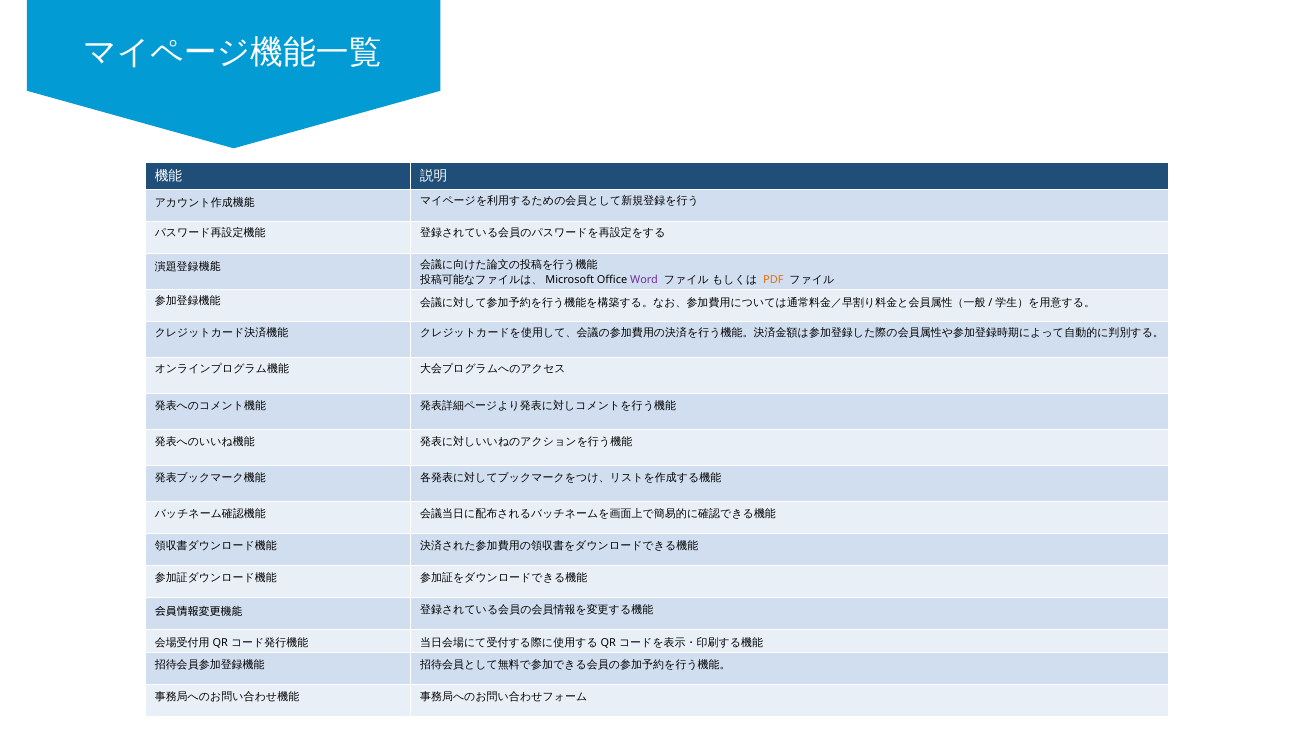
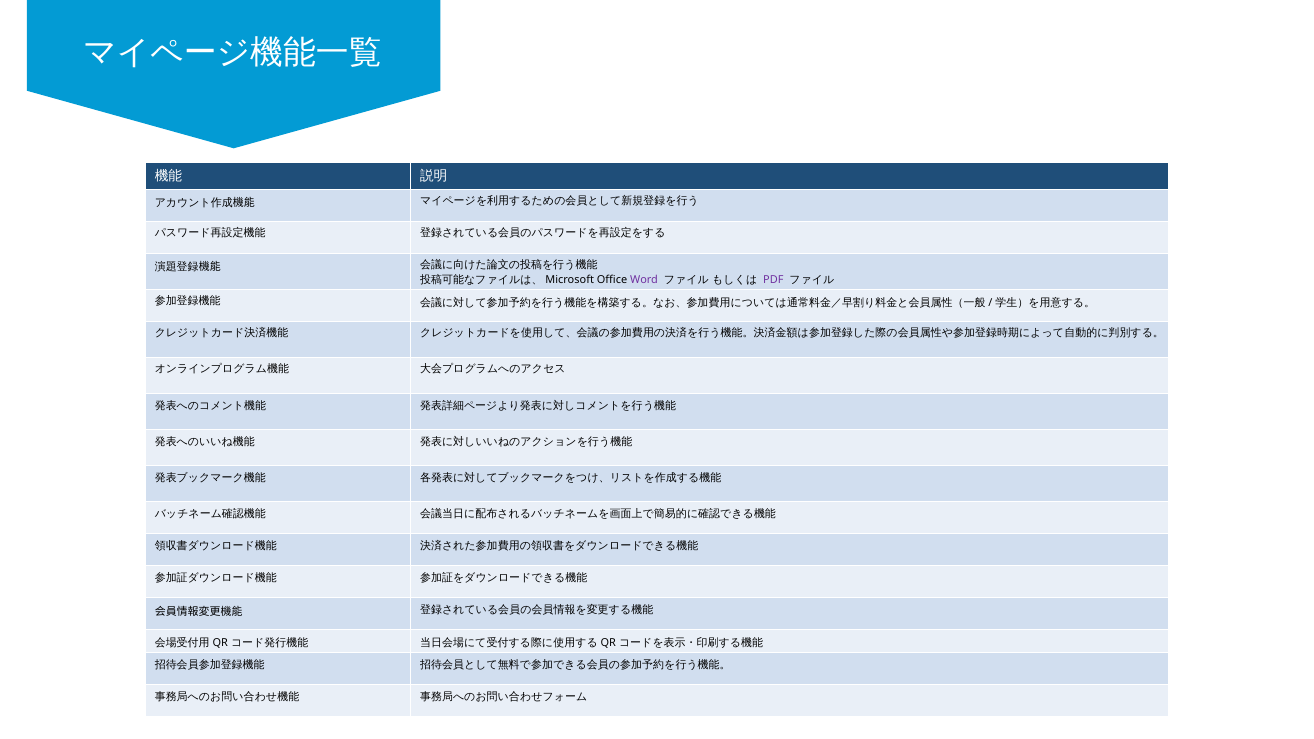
PDF colour: orange -> purple (773, 280)
